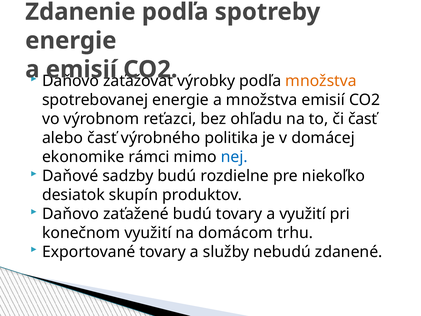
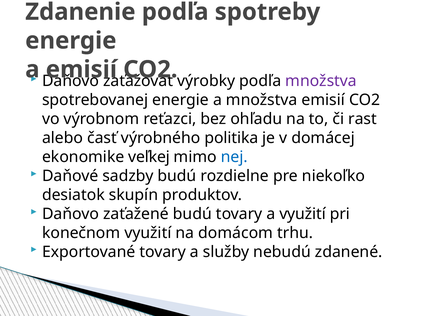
množstva colour: orange -> purple (321, 81)
či časť: časť -> rast (363, 119)
rámci: rámci -> veľkej (149, 157)
